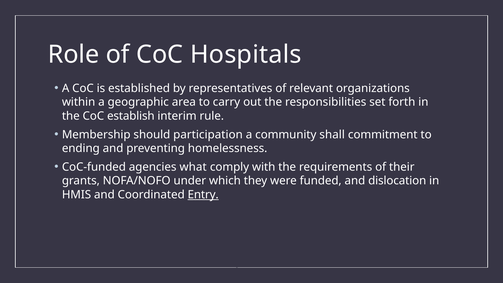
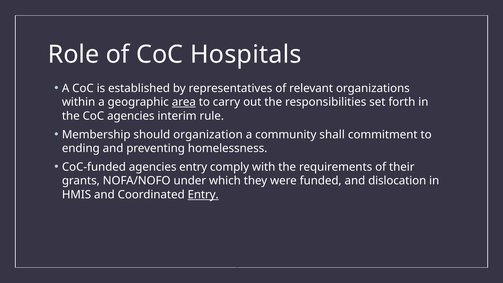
area underline: none -> present (184, 102)
CoC establish: establish -> agencies (131, 116)
participation: participation -> organization (208, 135)
agencies what: what -> entry (193, 167)
